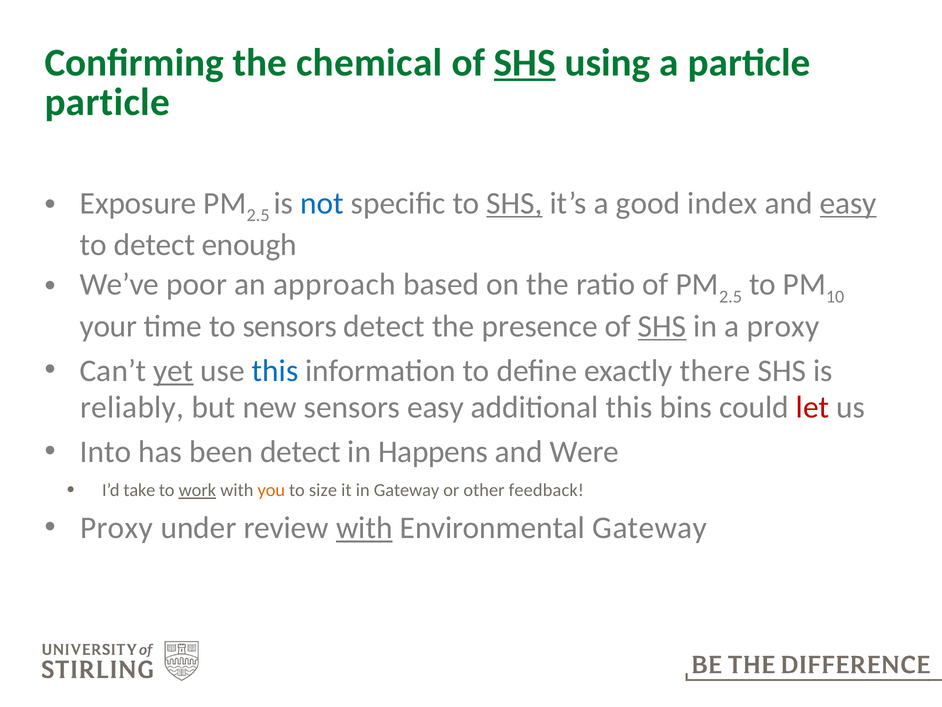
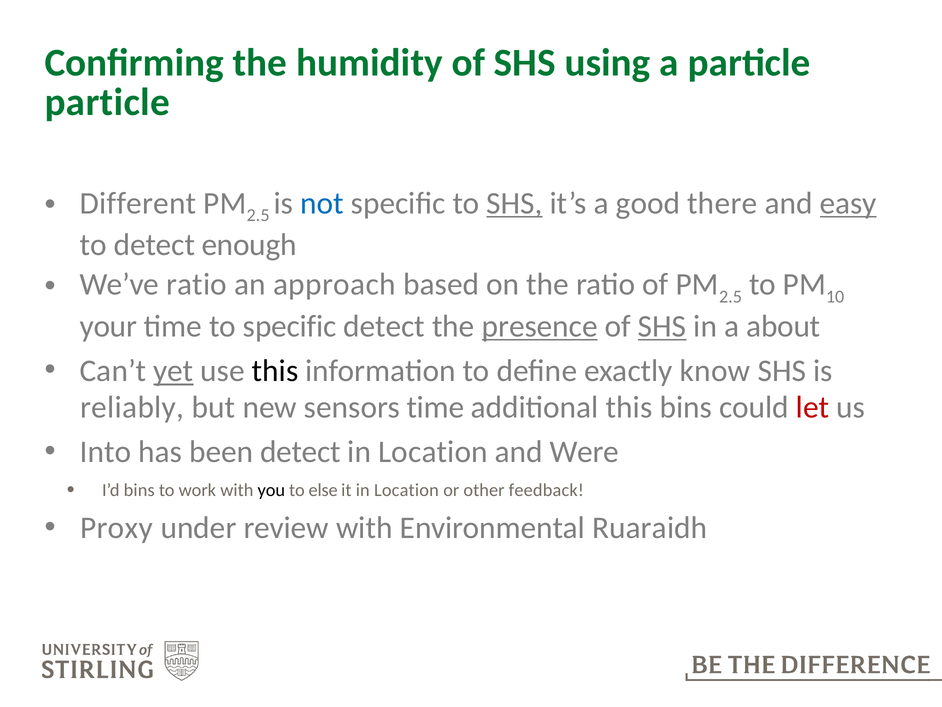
chemical: chemical -> humidity (369, 63)
SHS underline: present -> none (525, 63)
Exposure: Exposure -> Different (138, 203)
index: index -> there (722, 203)
We’ve poor: poor -> ratio (197, 284)
to sensors: sensors -> specific (290, 326)
presence underline: none -> present (540, 326)
a proxy: proxy -> about (783, 326)
this colour: blue -> black (275, 371)
there: there -> know (715, 371)
sensors easy: easy -> time (435, 407)
Happens: Happens -> Location (433, 452)
I’d take: take -> bins (139, 490)
work underline: present -> none (197, 490)
you colour: orange -> black (271, 490)
size: size -> else (323, 490)
it in Gateway: Gateway -> Location (406, 490)
with underline: present -> none (364, 528)
Environmental Gateway: Gateway -> Ruaraidh (650, 528)
